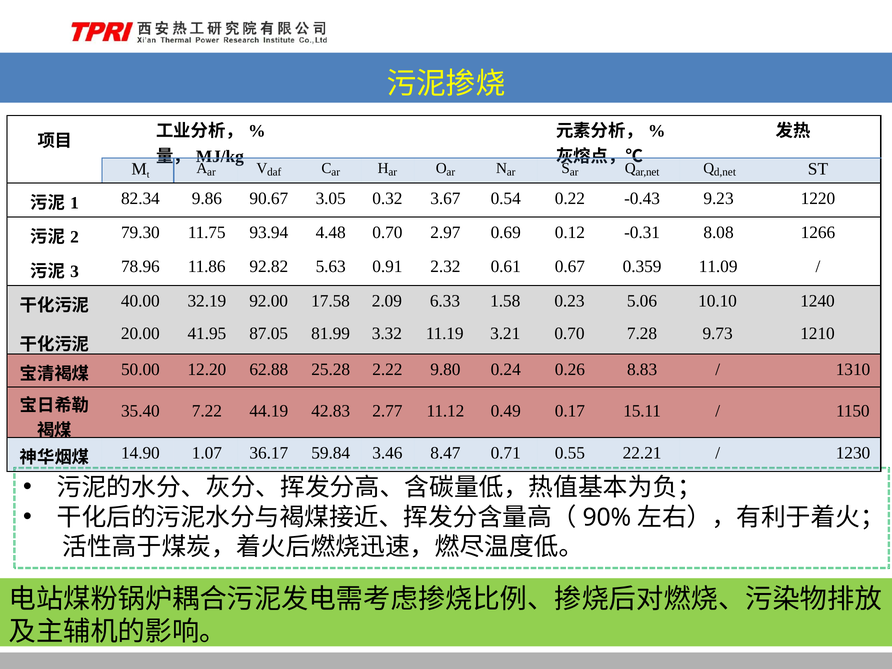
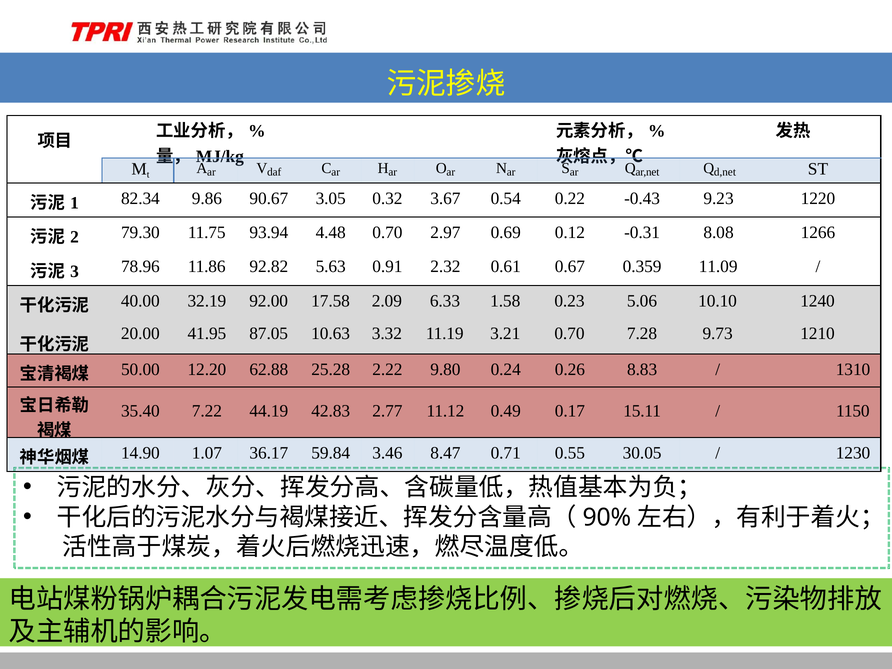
81.99: 81.99 -> 10.63 (331, 333)
22.21: 22.21 -> 30.05 (642, 453)
